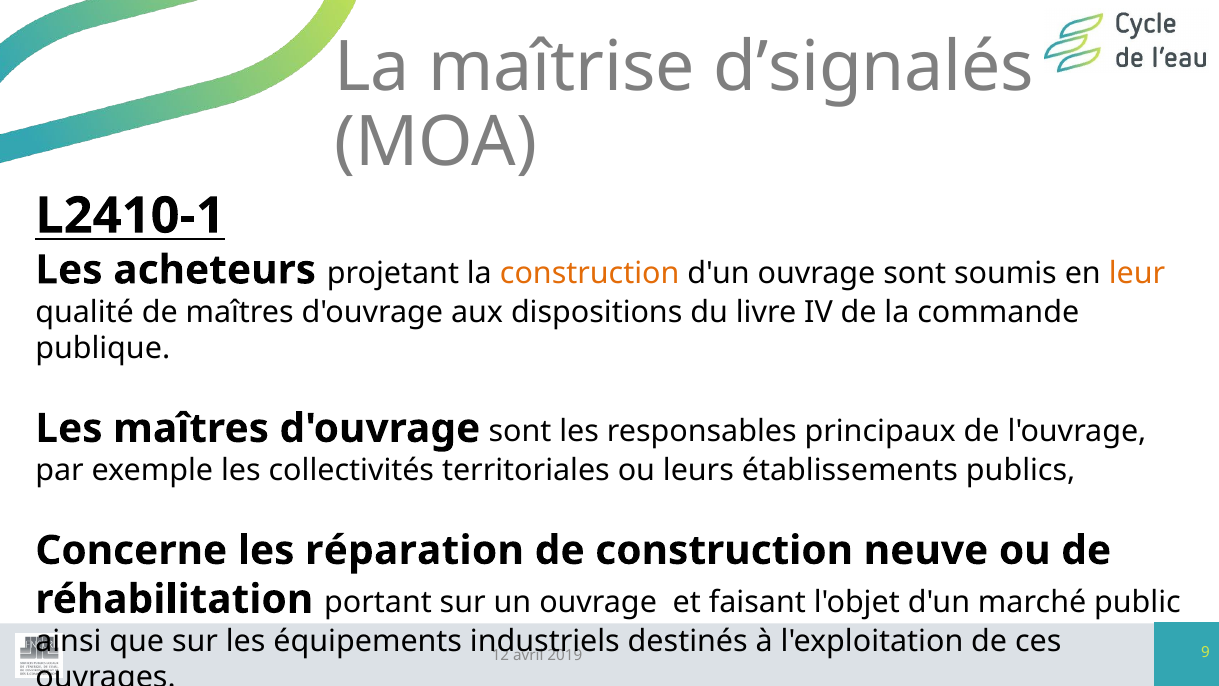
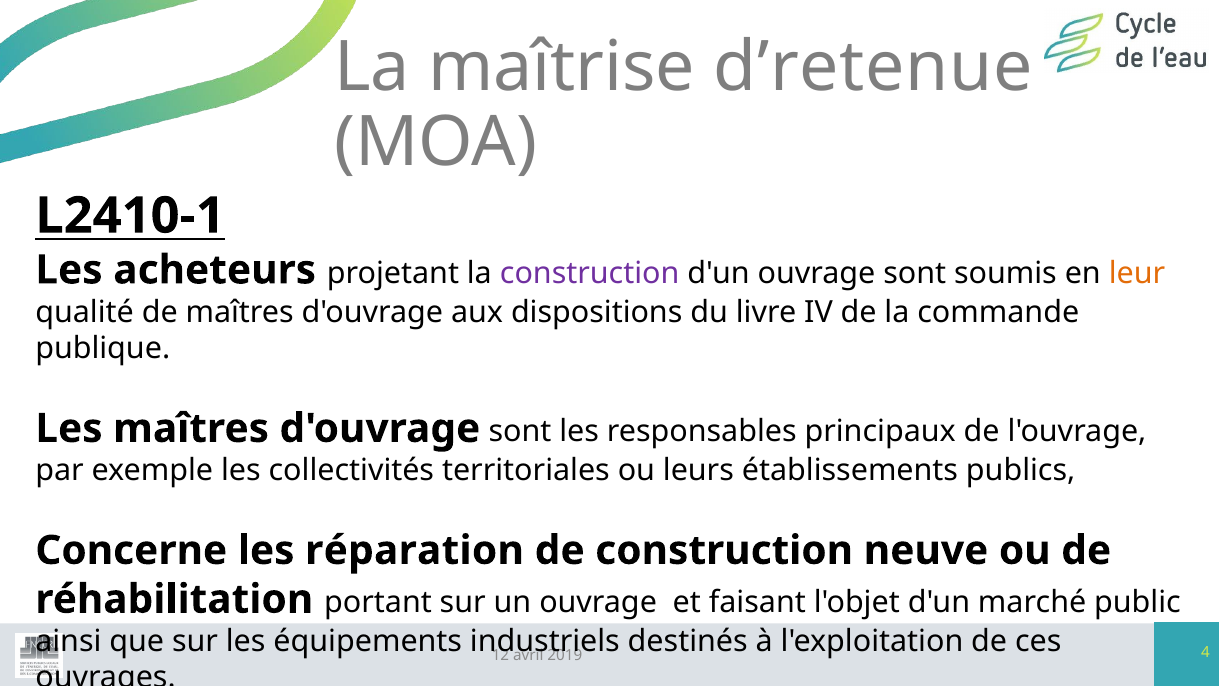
d’signalés: d’signalés -> d’retenue (873, 67)
construction colour: orange -> purple (590, 273)
9: 9 -> 4 (1206, 652)
